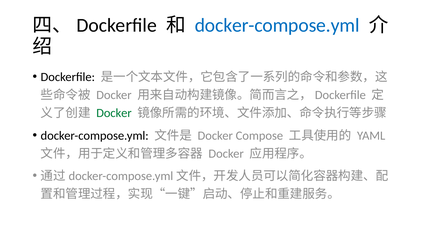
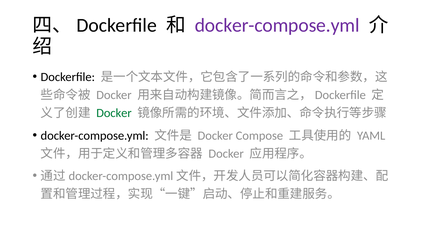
docker-compose.yml colour: blue -> purple (277, 25)
